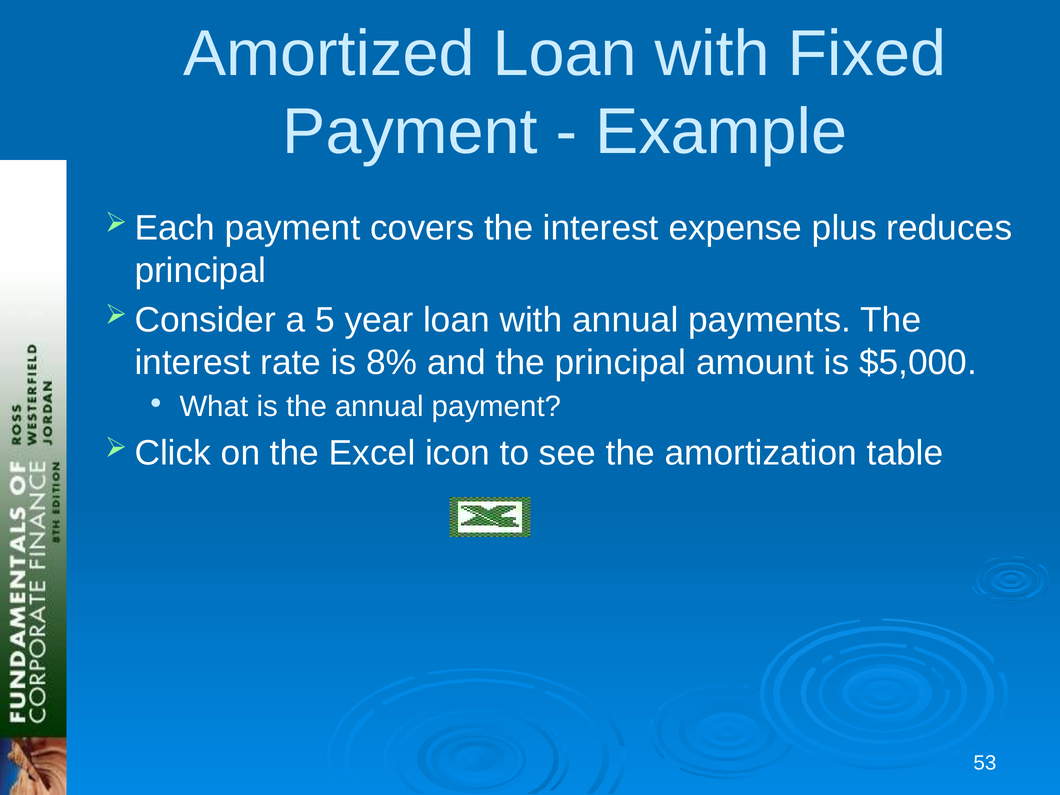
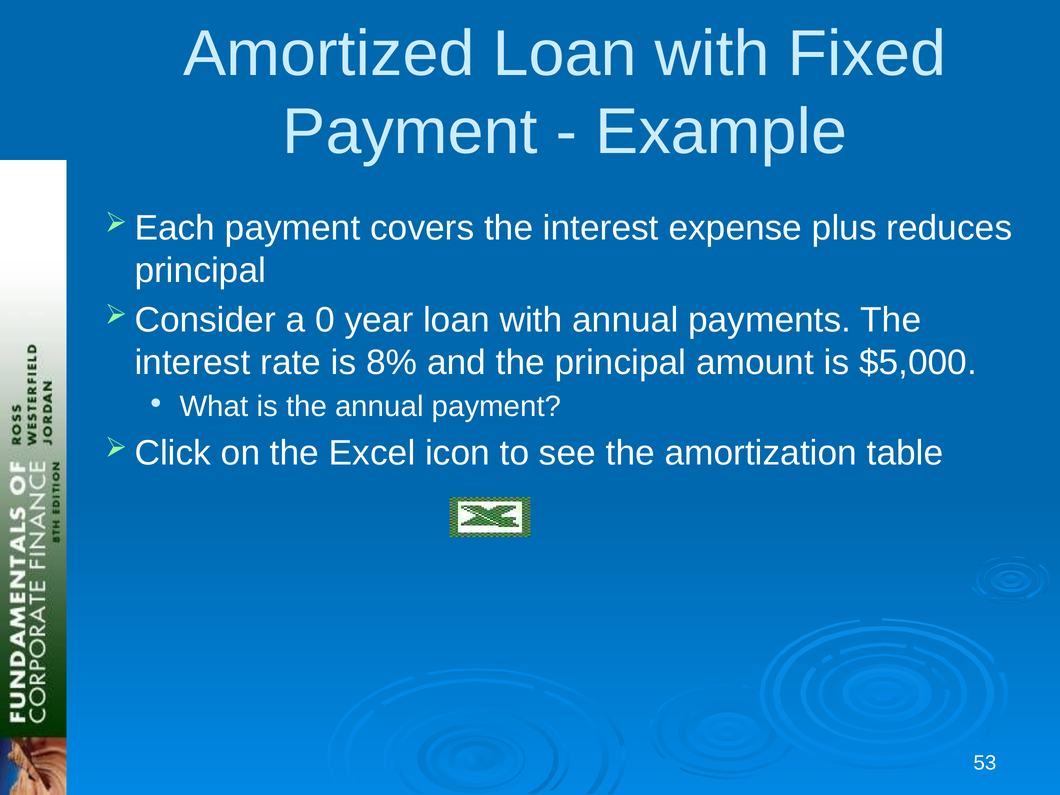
5: 5 -> 0 (325, 320)
